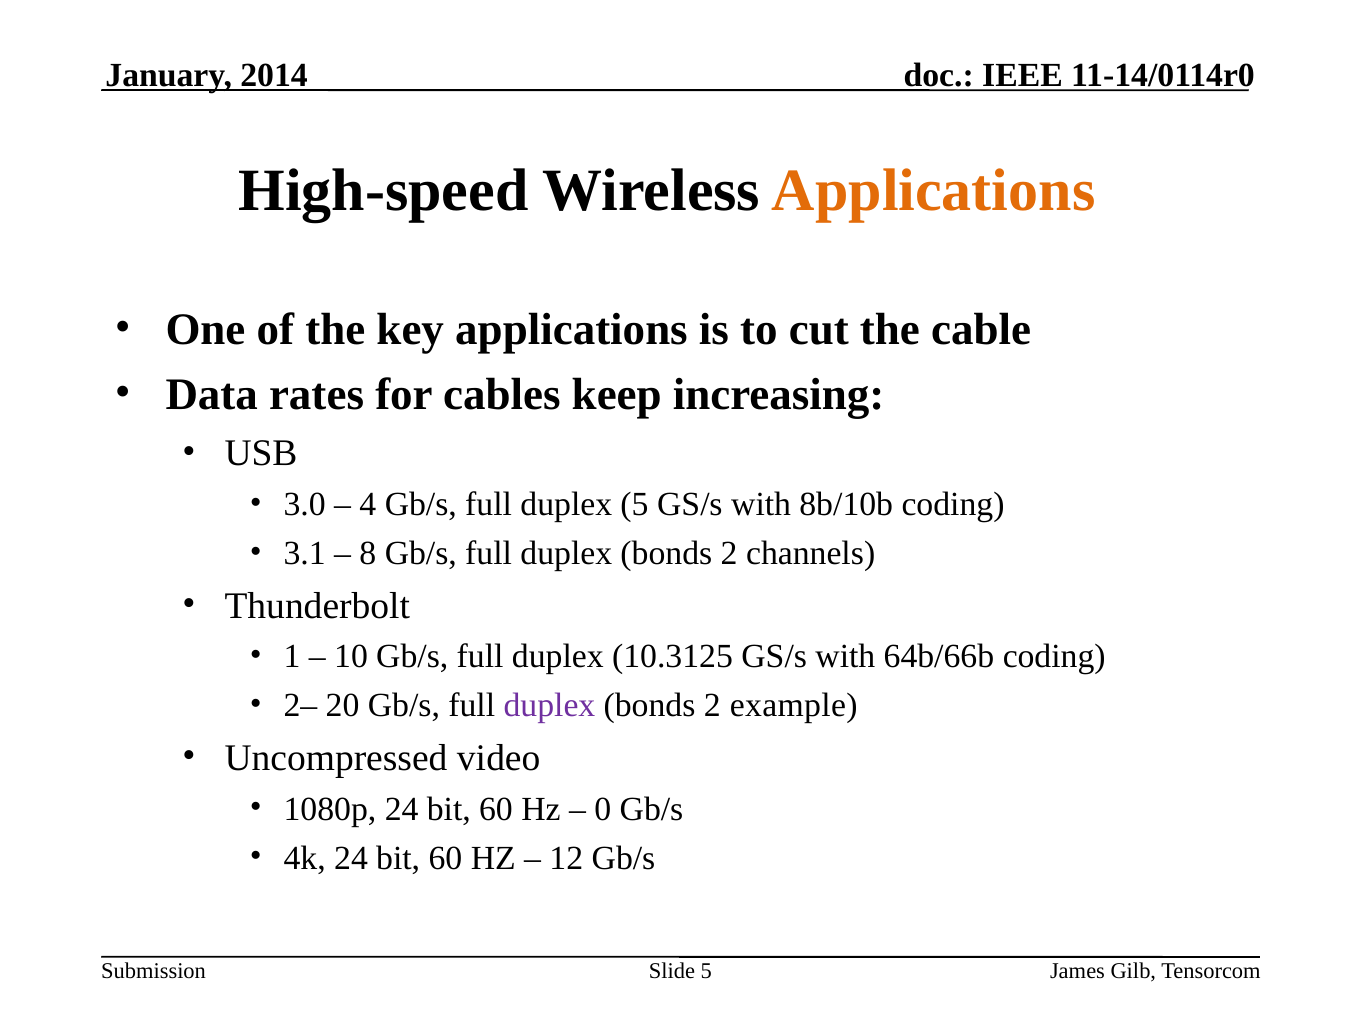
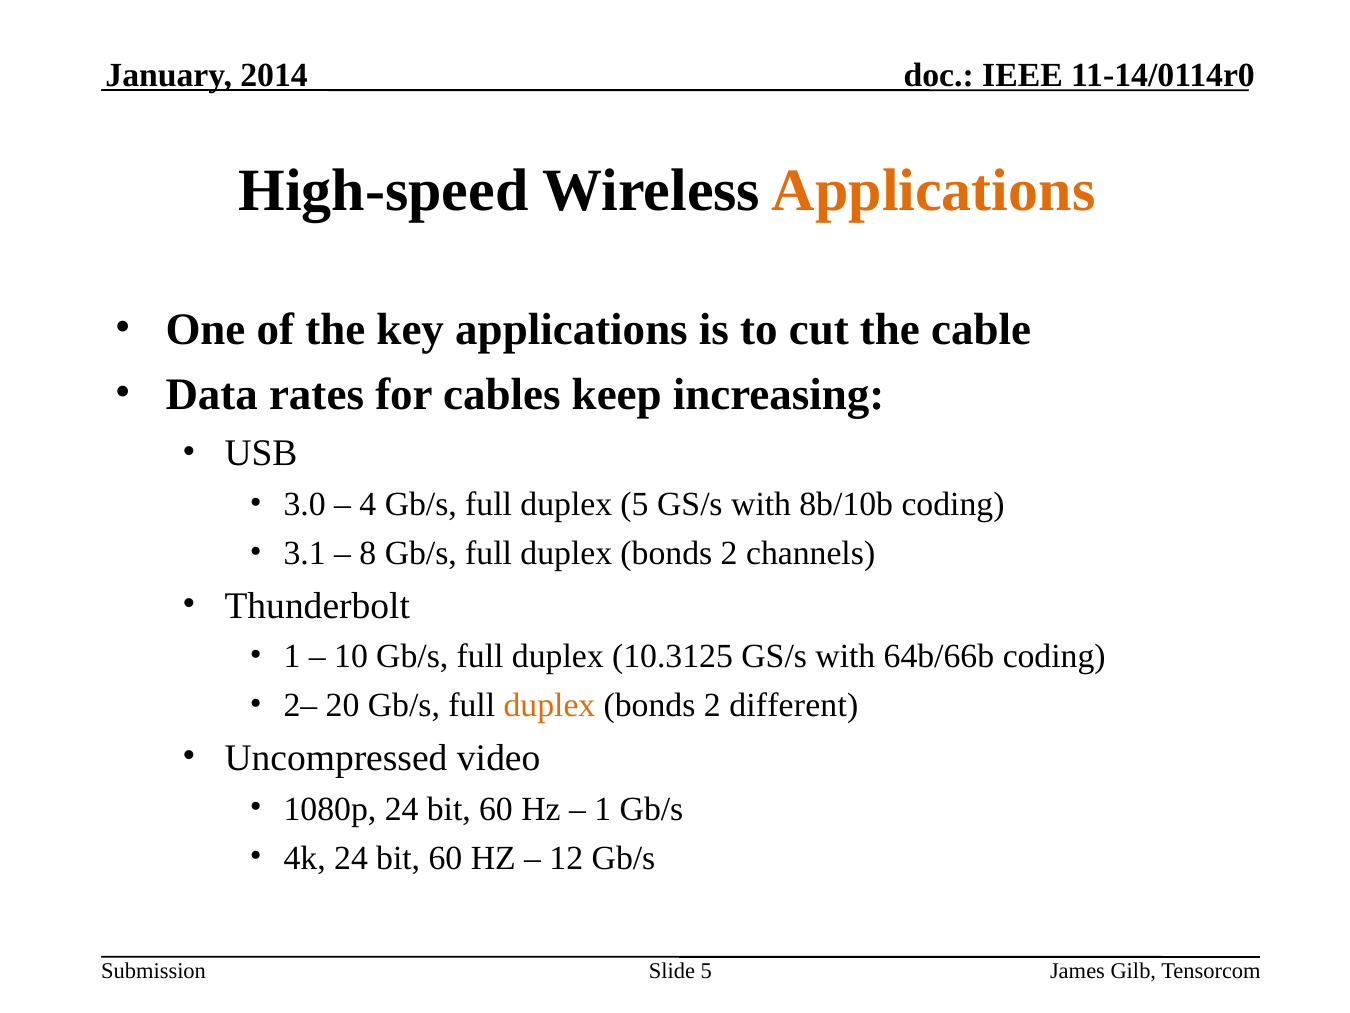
duplex colour: purple -> orange (549, 705)
example: example -> different (794, 705)
0: 0 -> 1 (603, 809)
